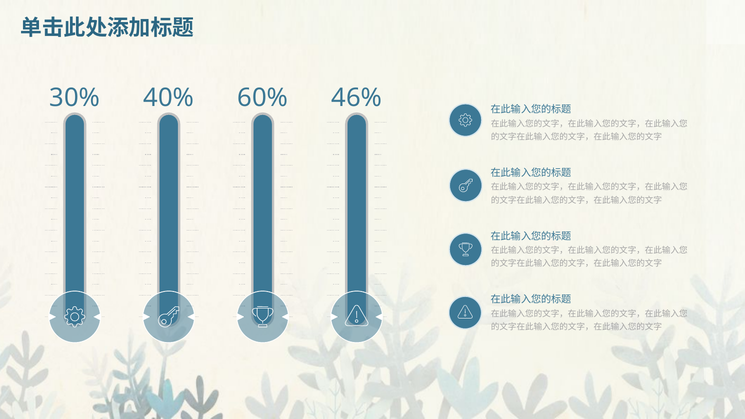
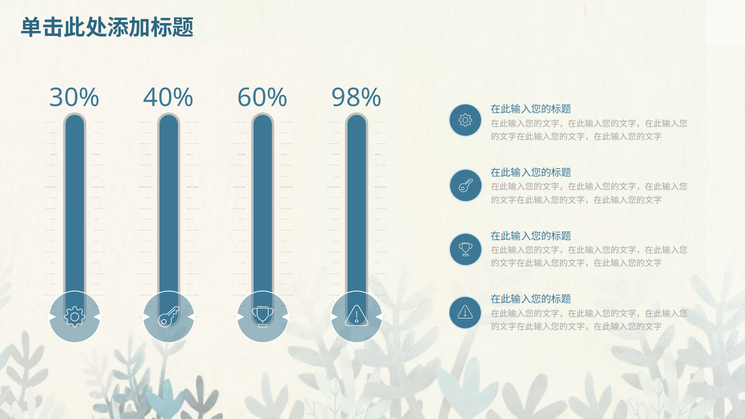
46%: 46% -> 98% (357, 98)
